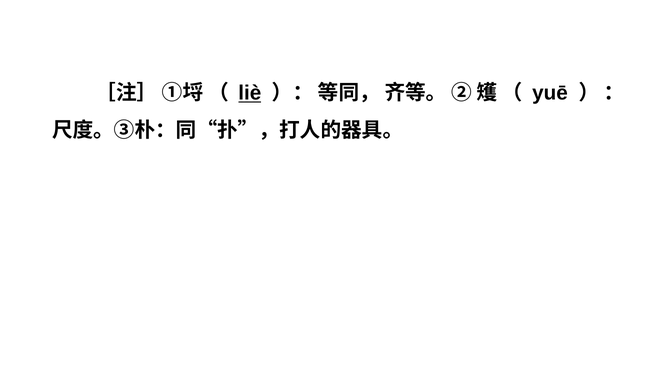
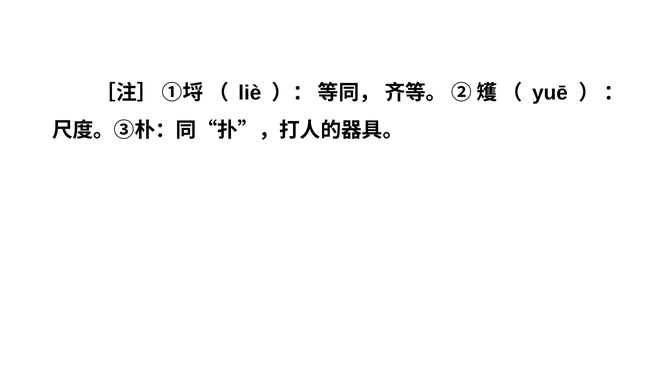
liè underline: present -> none (250, 93)
